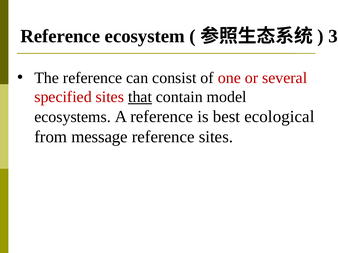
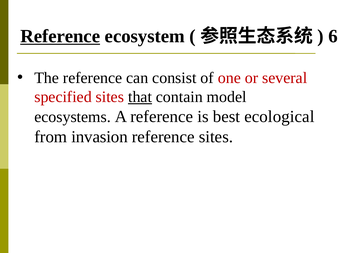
Reference underline: none -> present (60, 36)
3: 3 -> 6 (333, 36)
message: message -> invasion (100, 137)
